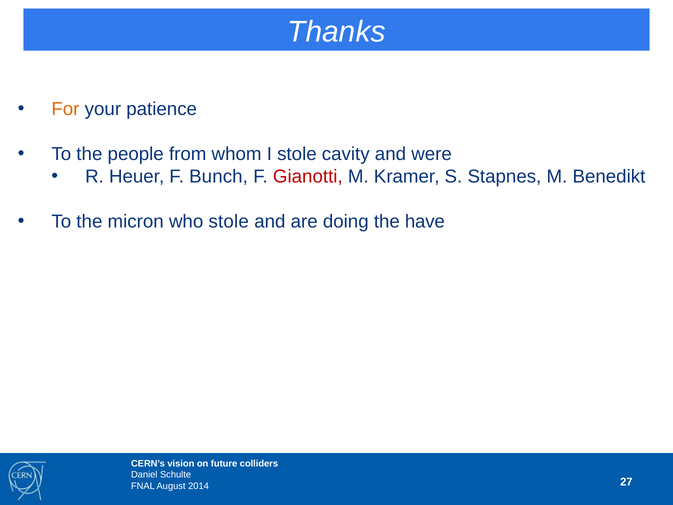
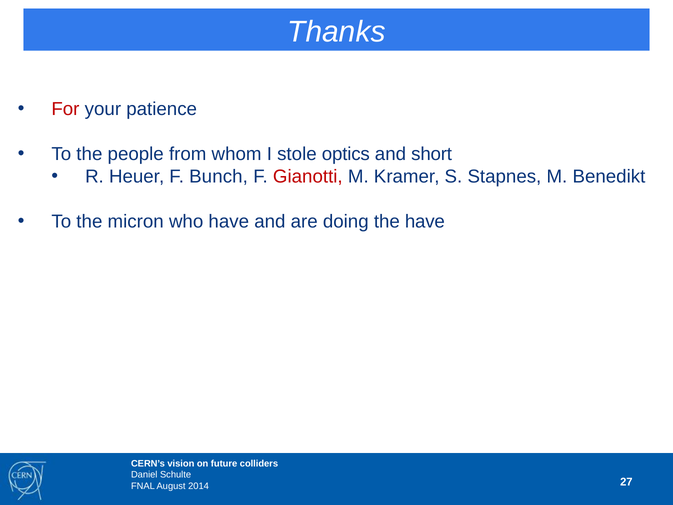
For colour: orange -> red (65, 109)
cavity: cavity -> optics (346, 154)
were: were -> short (432, 154)
who stole: stole -> have (229, 221)
